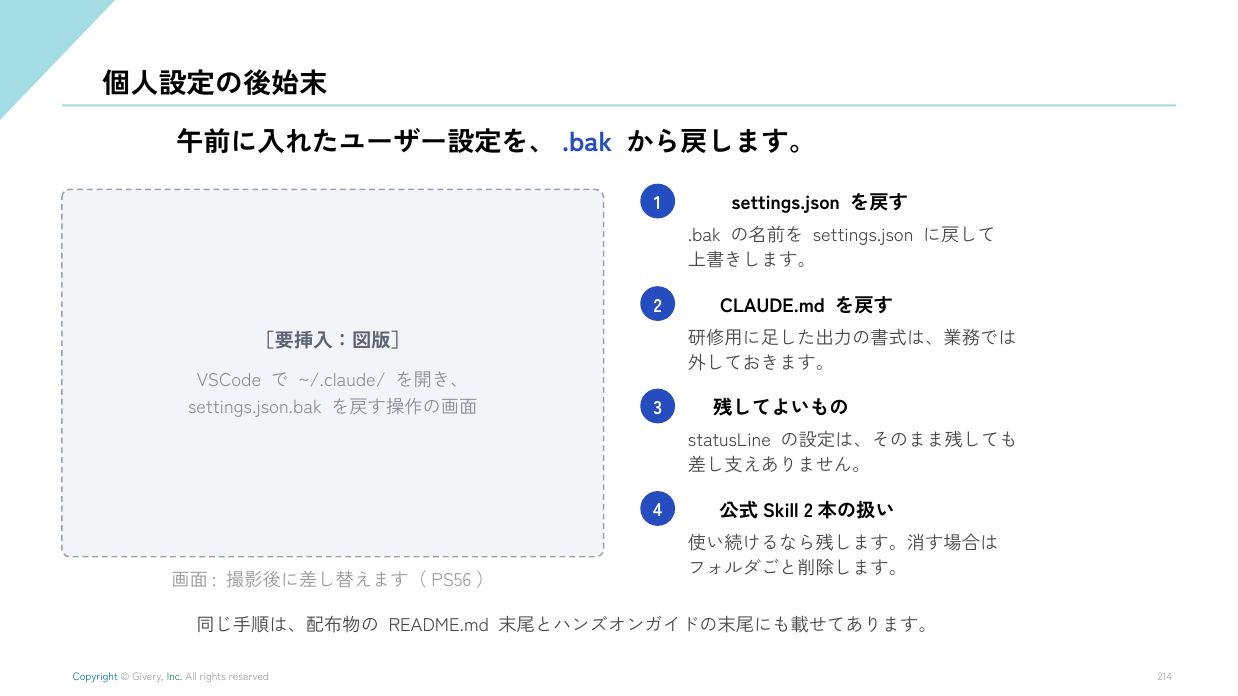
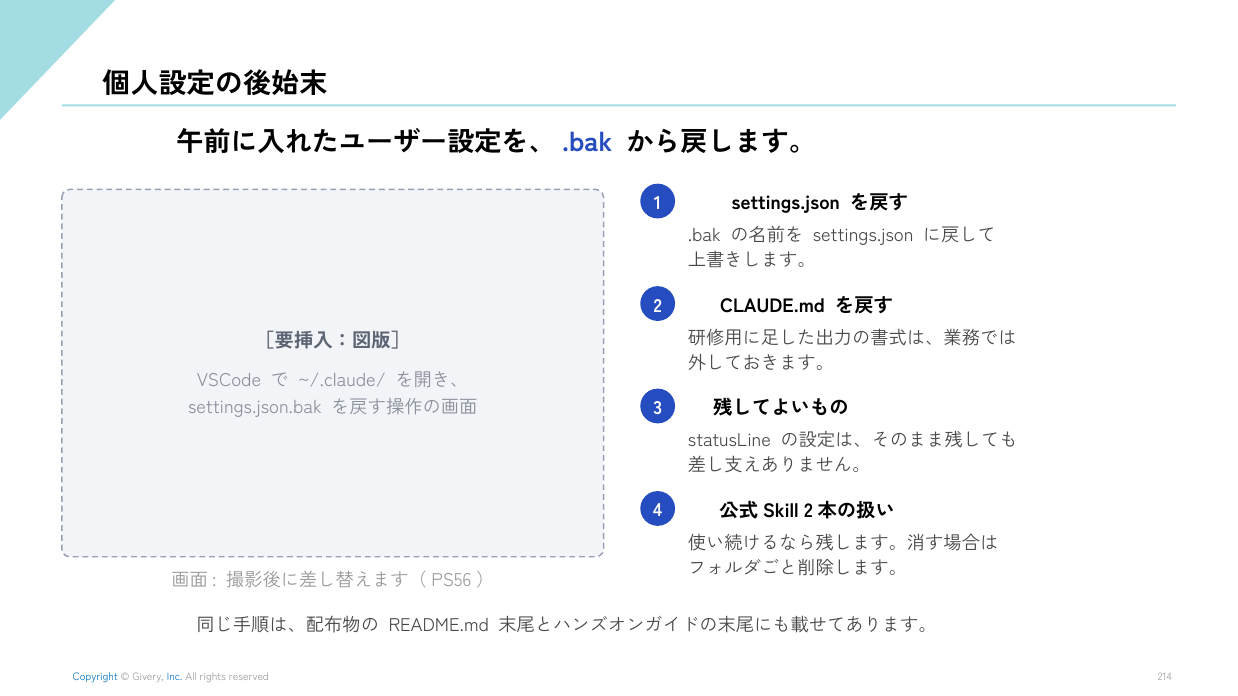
Inc colour: green -> blue (175, 677)
